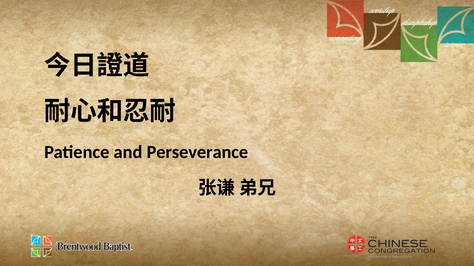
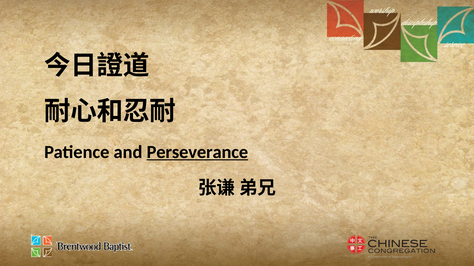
Perseverance underline: none -> present (197, 152)
